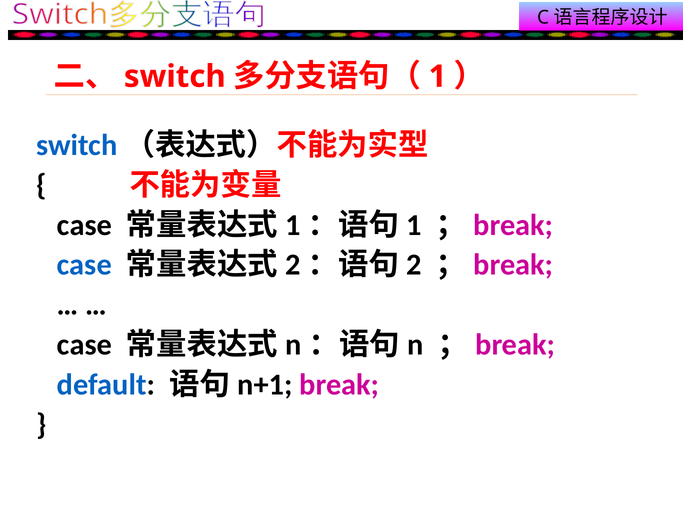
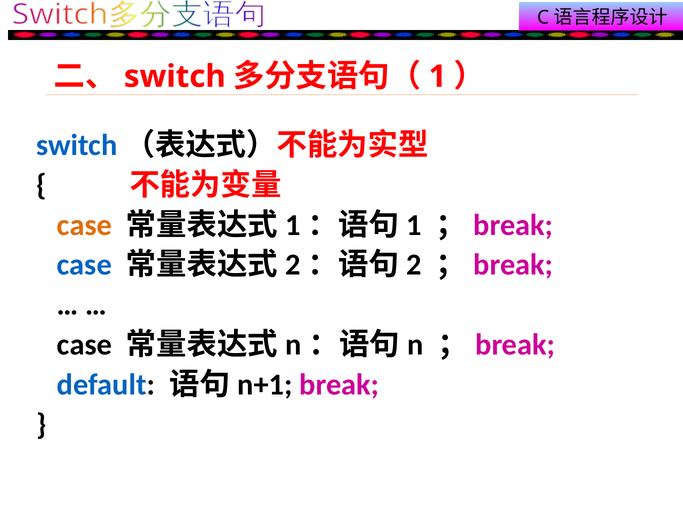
case colour: black -> orange (84, 225)
